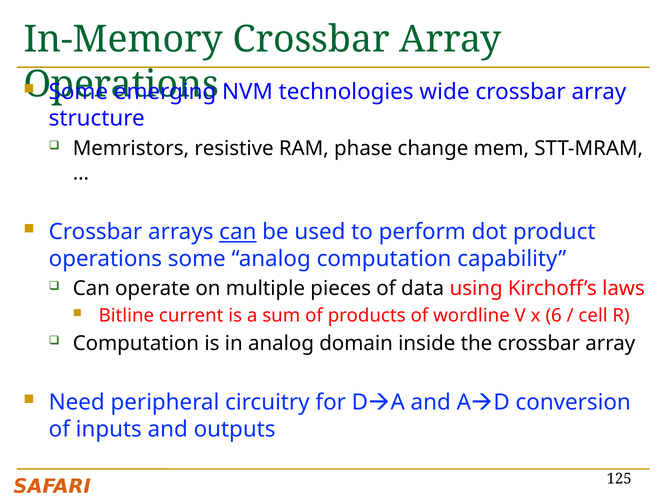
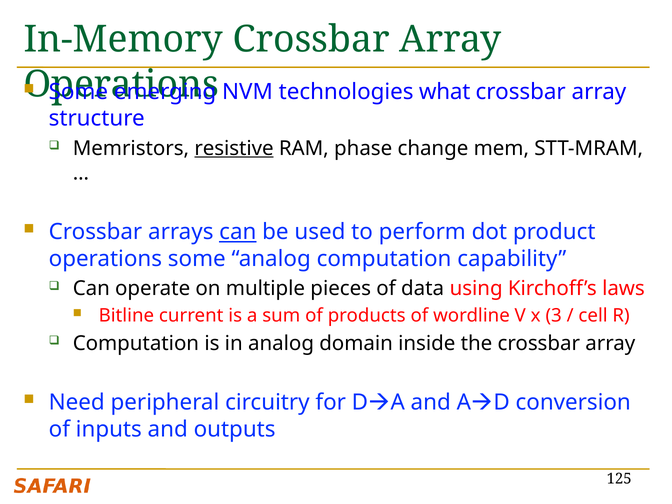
wide: wide -> what (445, 92)
resistive underline: none -> present (234, 148)
6: 6 -> 3 (554, 316)
